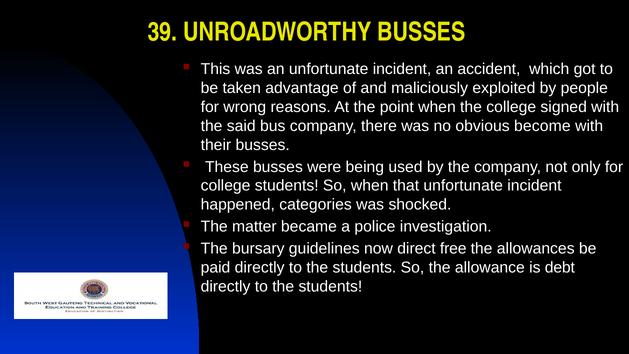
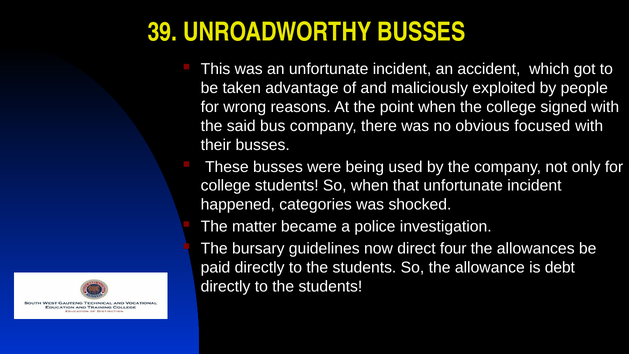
become: become -> focused (542, 126)
free: free -> four (453, 249)
